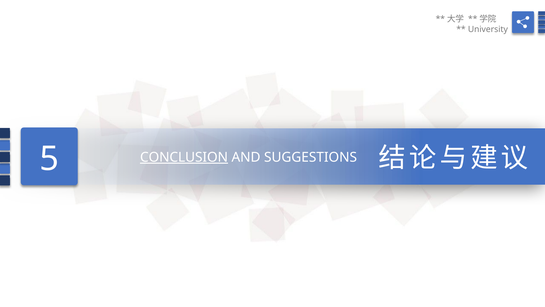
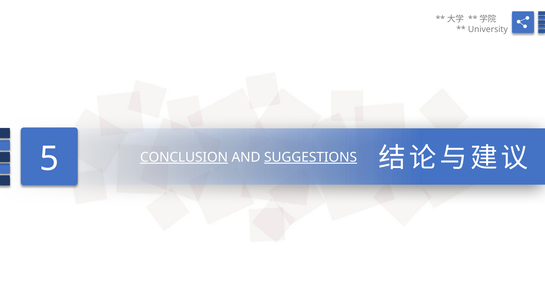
SUGGESTIONS underline: none -> present (311, 157)
